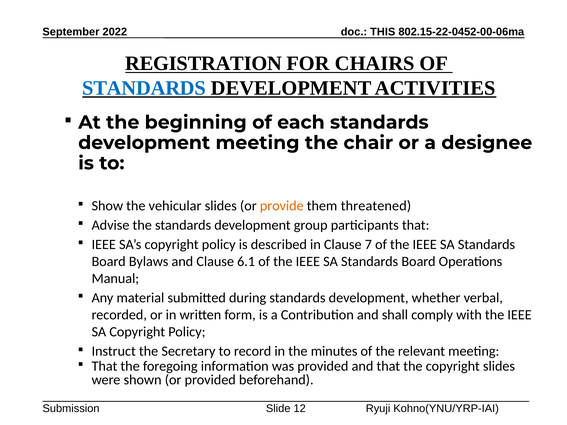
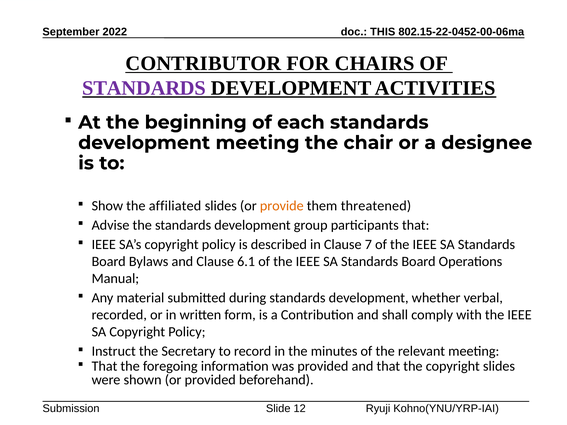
REGISTRATION: REGISTRATION -> CONTRIBUTOR (203, 63)
STANDARDS colour: blue -> purple (144, 88)
vehicular: vehicular -> affiliated (175, 206)
